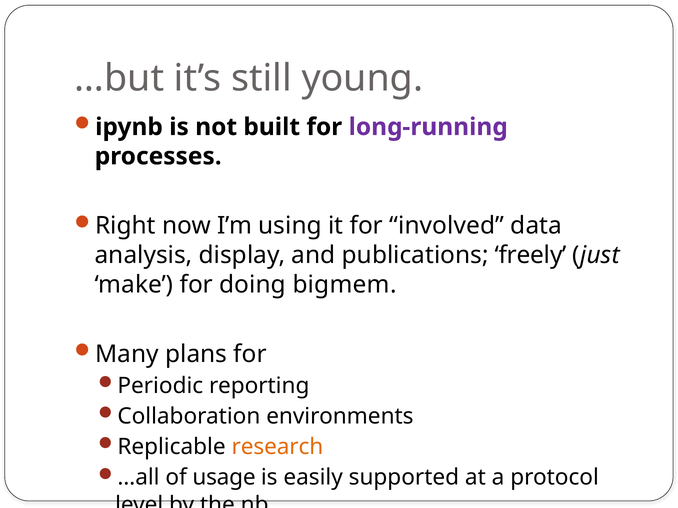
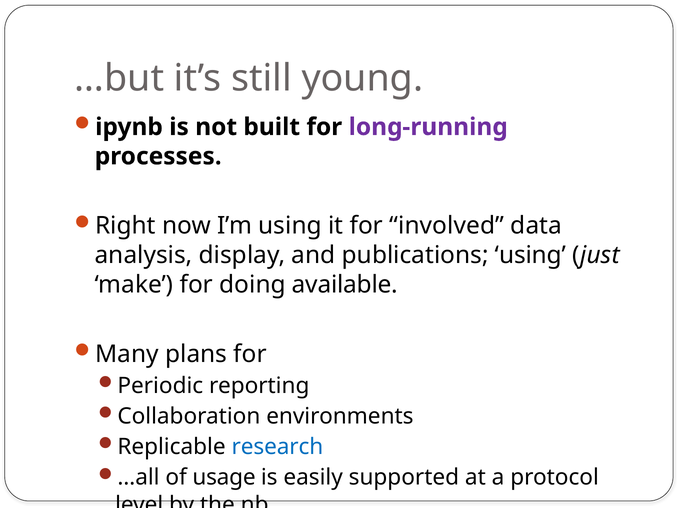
publications freely: freely -> using (531, 255)
bigmem: bigmem -> available (345, 285)
research colour: orange -> blue (277, 447)
